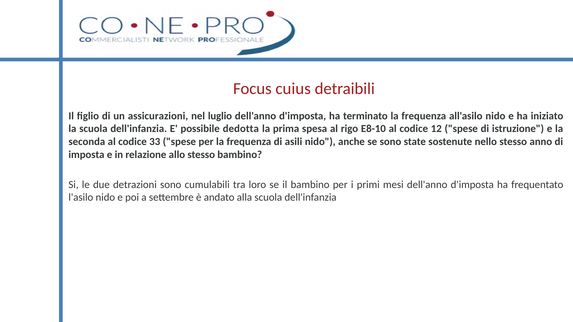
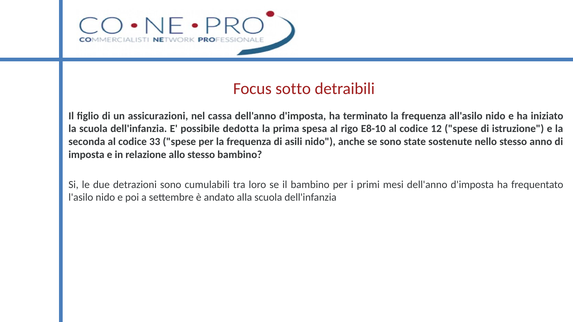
cuius: cuius -> sotto (293, 89)
luglio: luglio -> cassa (220, 116)
